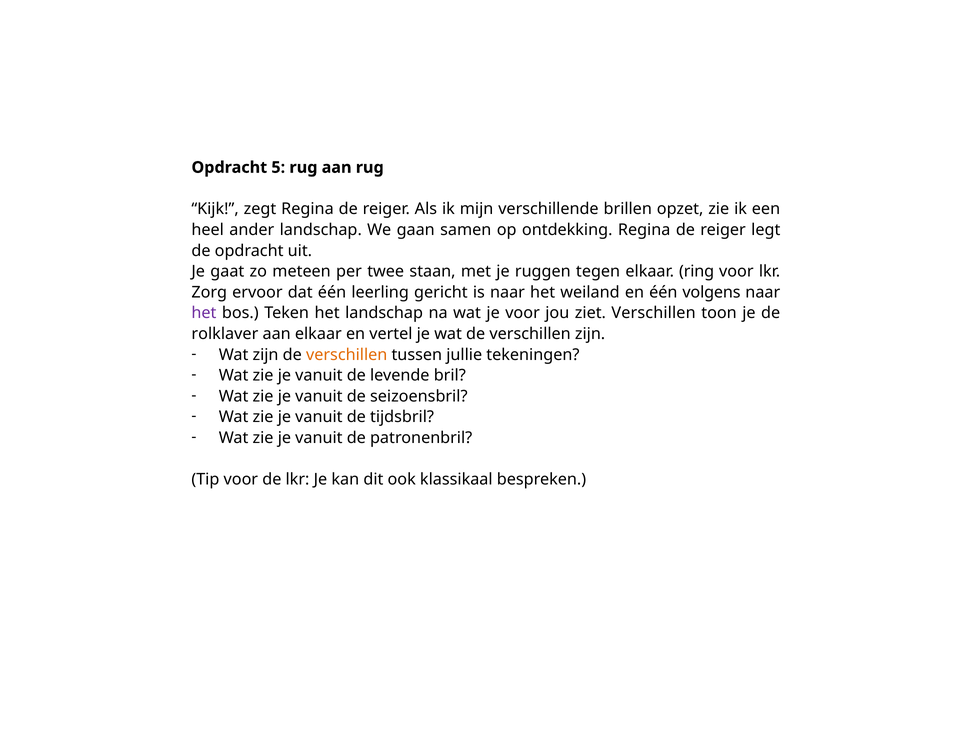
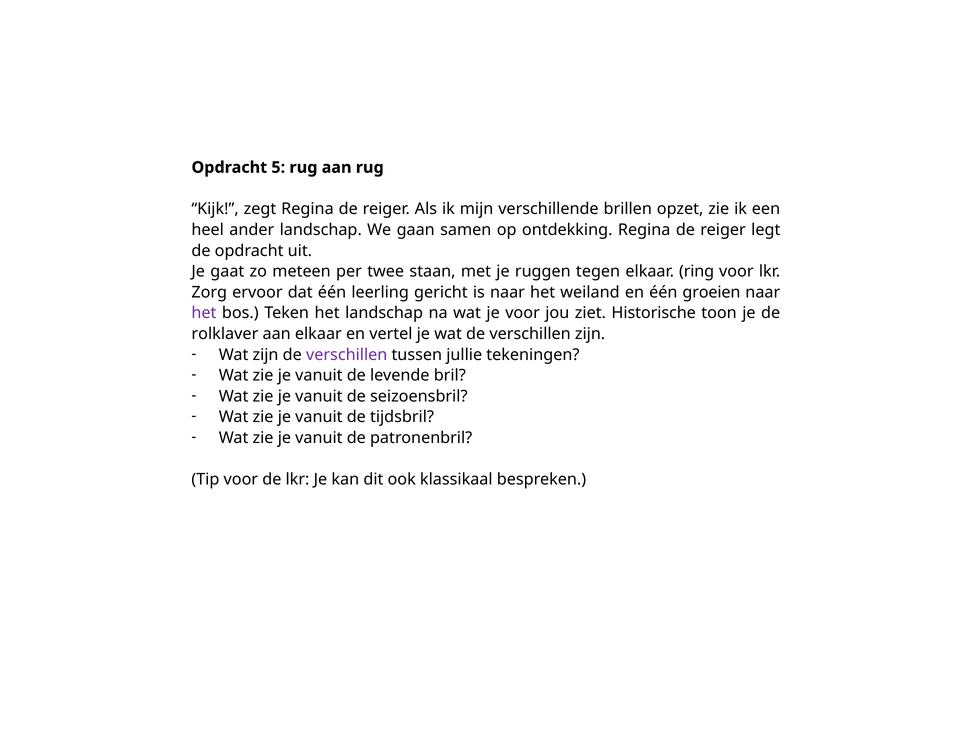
volgens: volgens -> groeien (711, 292)
ziet Verschillen: Verschillen -> Historische (654, 313)
verschillen colour: orange -> purple (347, 355)
